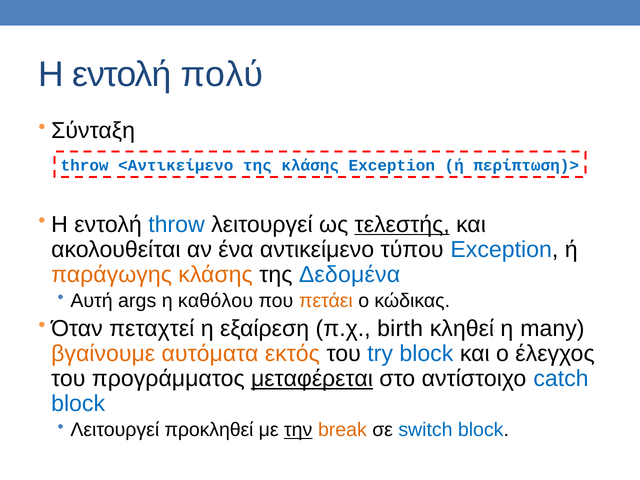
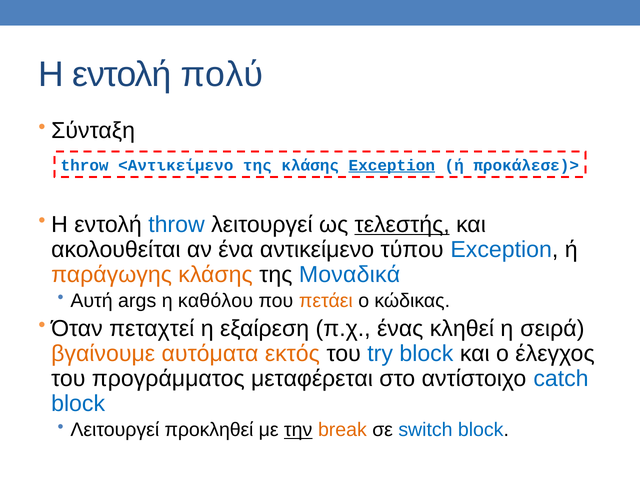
Exception underline: none -> present (392, 165)
περίπτωση)>: περίπτωση)> -> προκάλεσε)> (526, 165)
Δεδομένα: Δεδομένα -> Μοναδικά (350, 274)
birth: birth -> ένας (400, 329)
many: many -> σειρά (552, 329)
μεταφέρεται underline: present -> none (312, 379)
